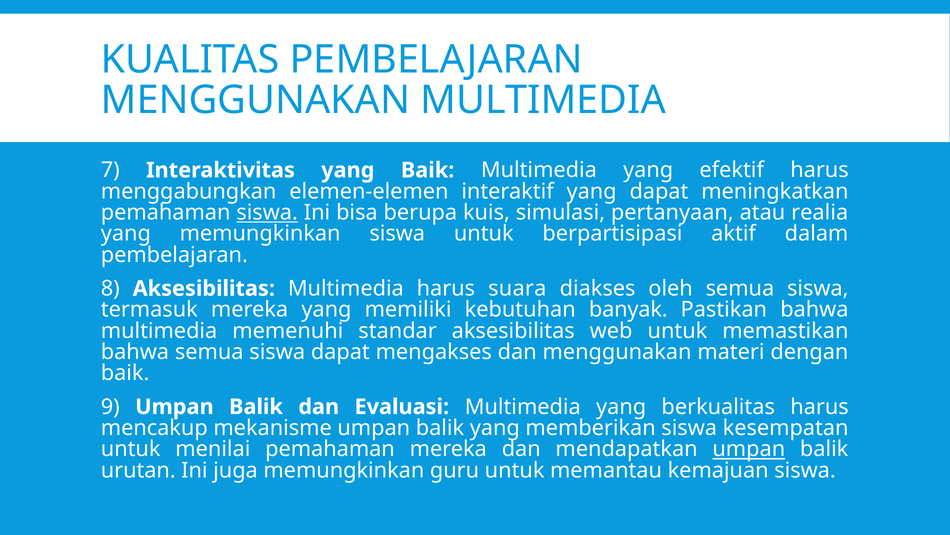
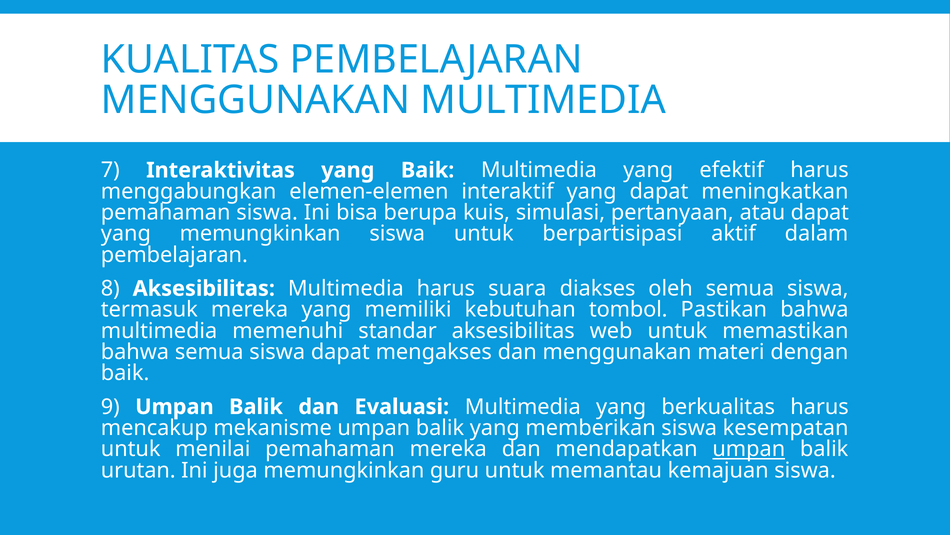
siswa underline: present -> none (267, 212)
atau realia: realia -> dapat (820, 212)
banyak: banyak -> tombol (628, 309)
